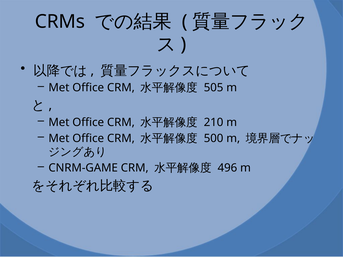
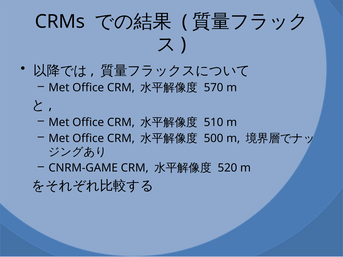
505: 505 -> 570 (214, 88)
210: 210 -> 510 (214, 122)
496: 496 -> 520 (227, 168)
